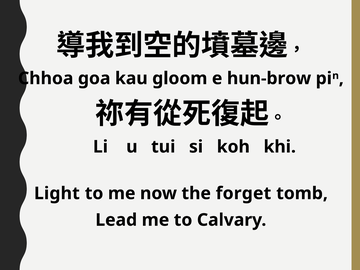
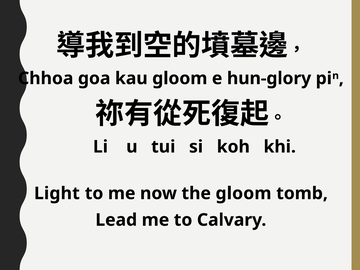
hun-brow: hun-brow -> hun-glory (269, 78)
the forget: forget -> gloom (243, 193)
